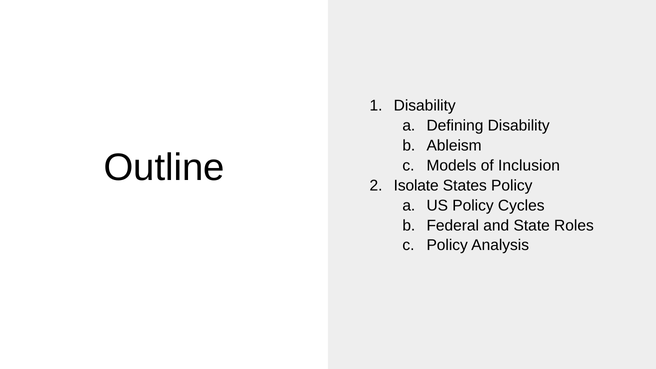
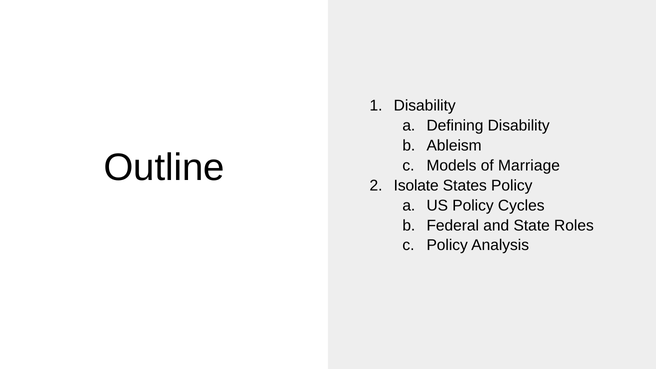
Inclusion: Inclusion -> Marriage (529, 166)
